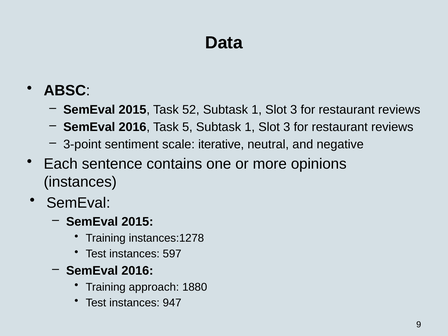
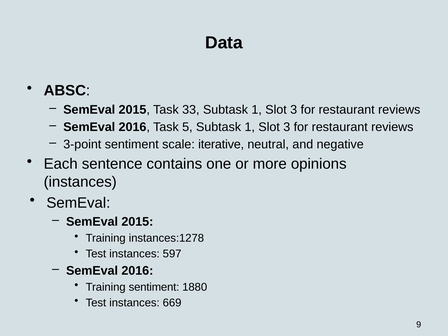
52: 52 -> 33 (191, 110)
Training approach: approach -> sentiment (154, 287)
947: 947 -> 669 (172, 303)
